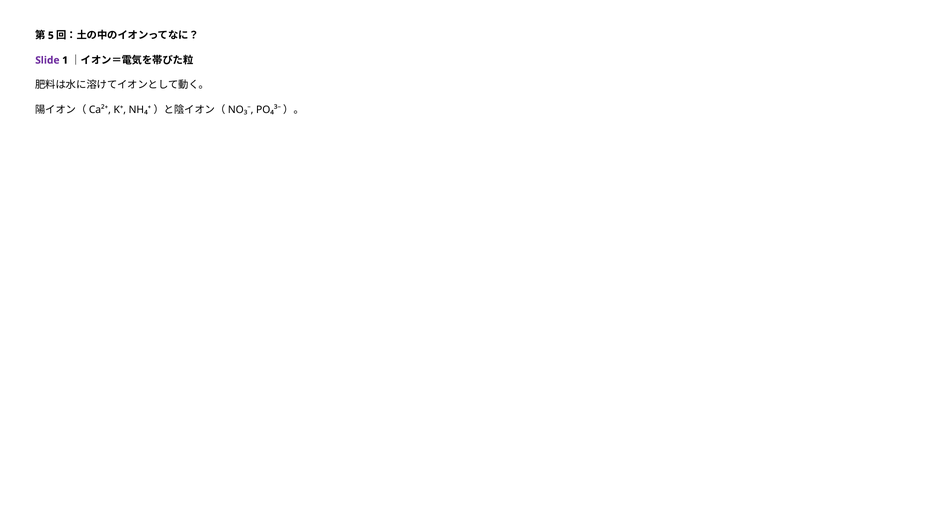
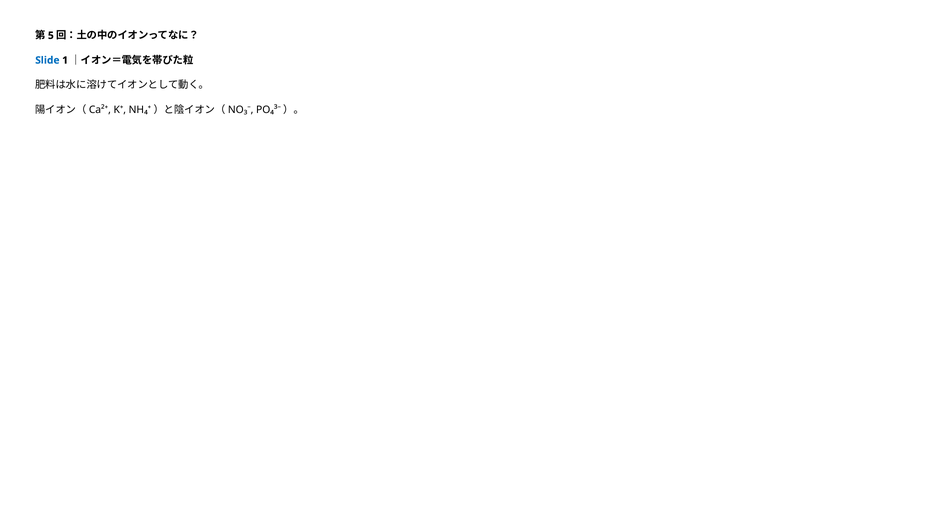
Slide colour: purple -> blue (47, 60)
